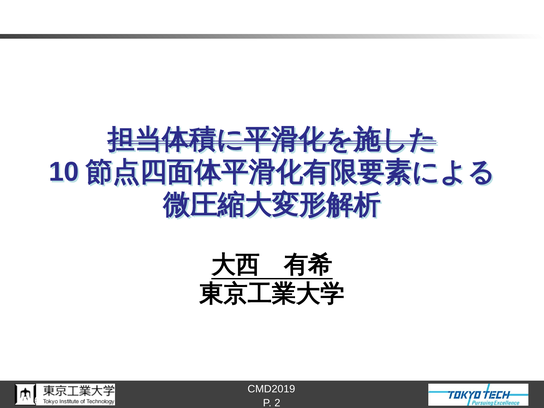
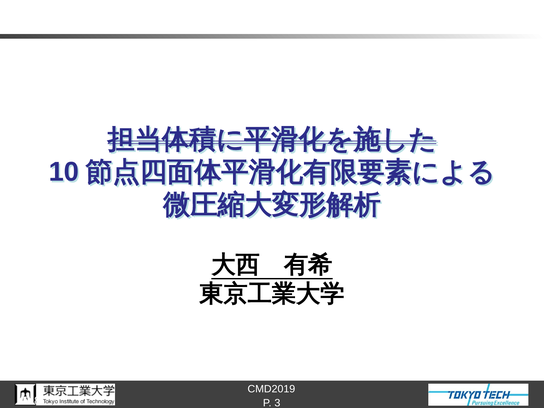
6: 6 -> 8 (37, 401)
2: 2 -> 3 (277, 403)
